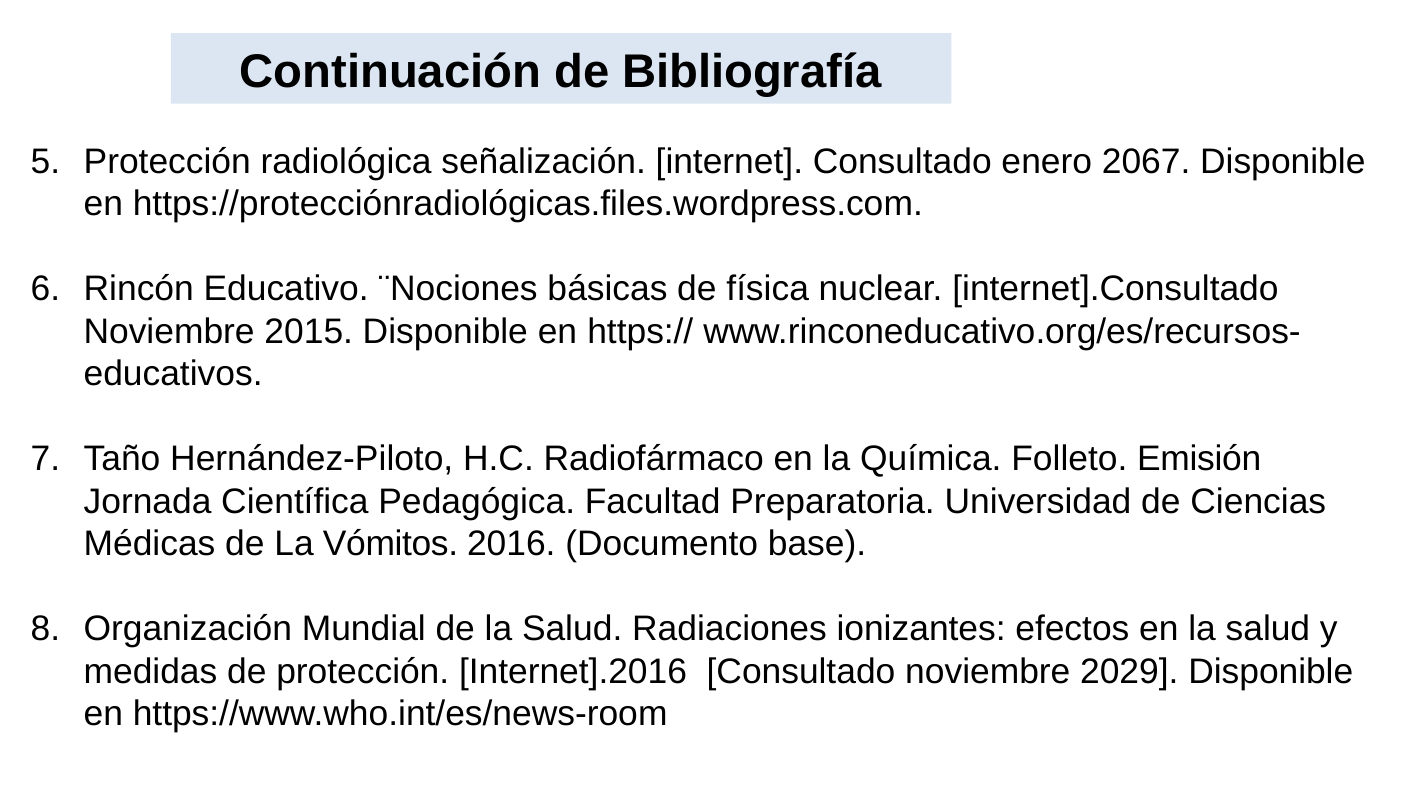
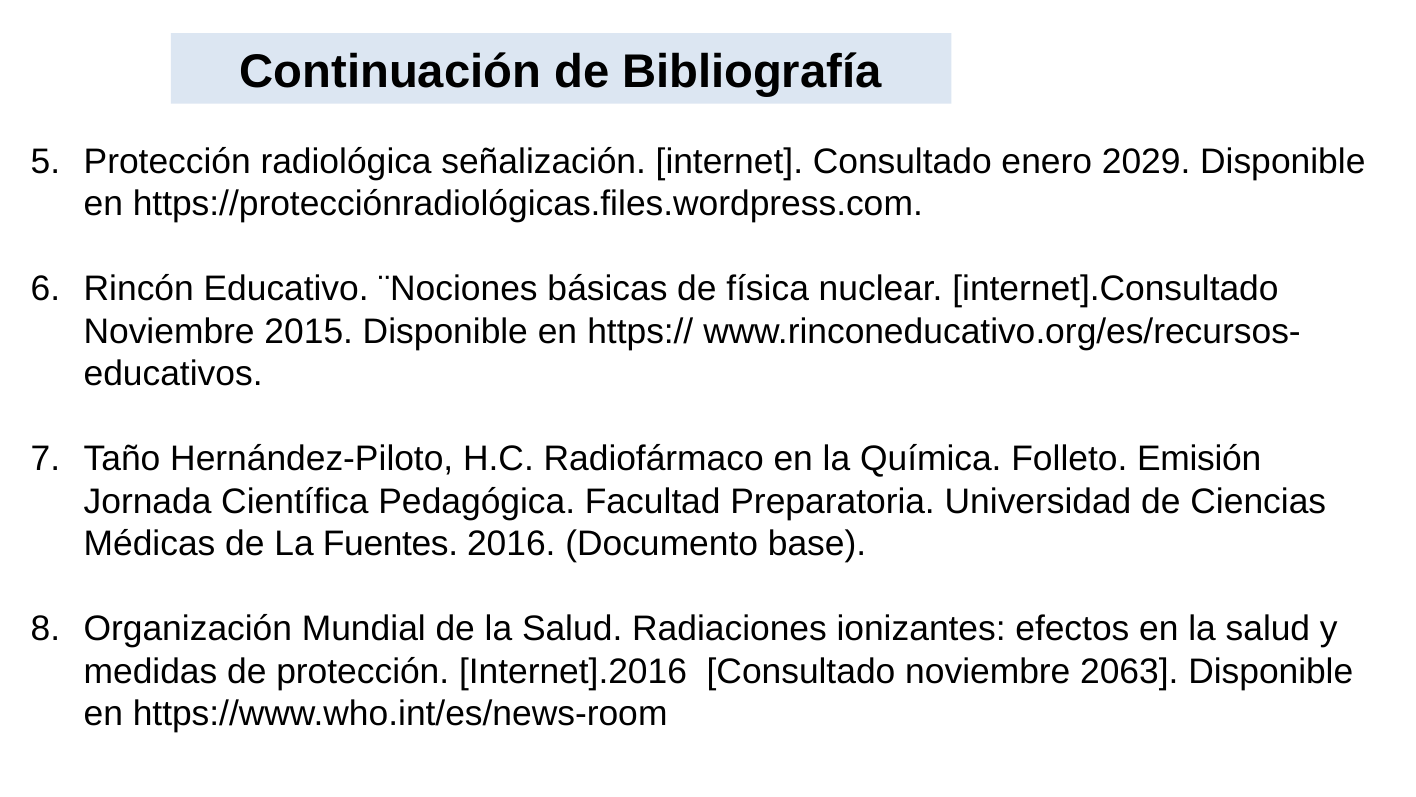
2067: 2067 -> 2029 (1146, 162)
Vómitos: Vómitos -> Fuentes (391, 544)
2029: 2029 -> 2063 (1129, 671)
